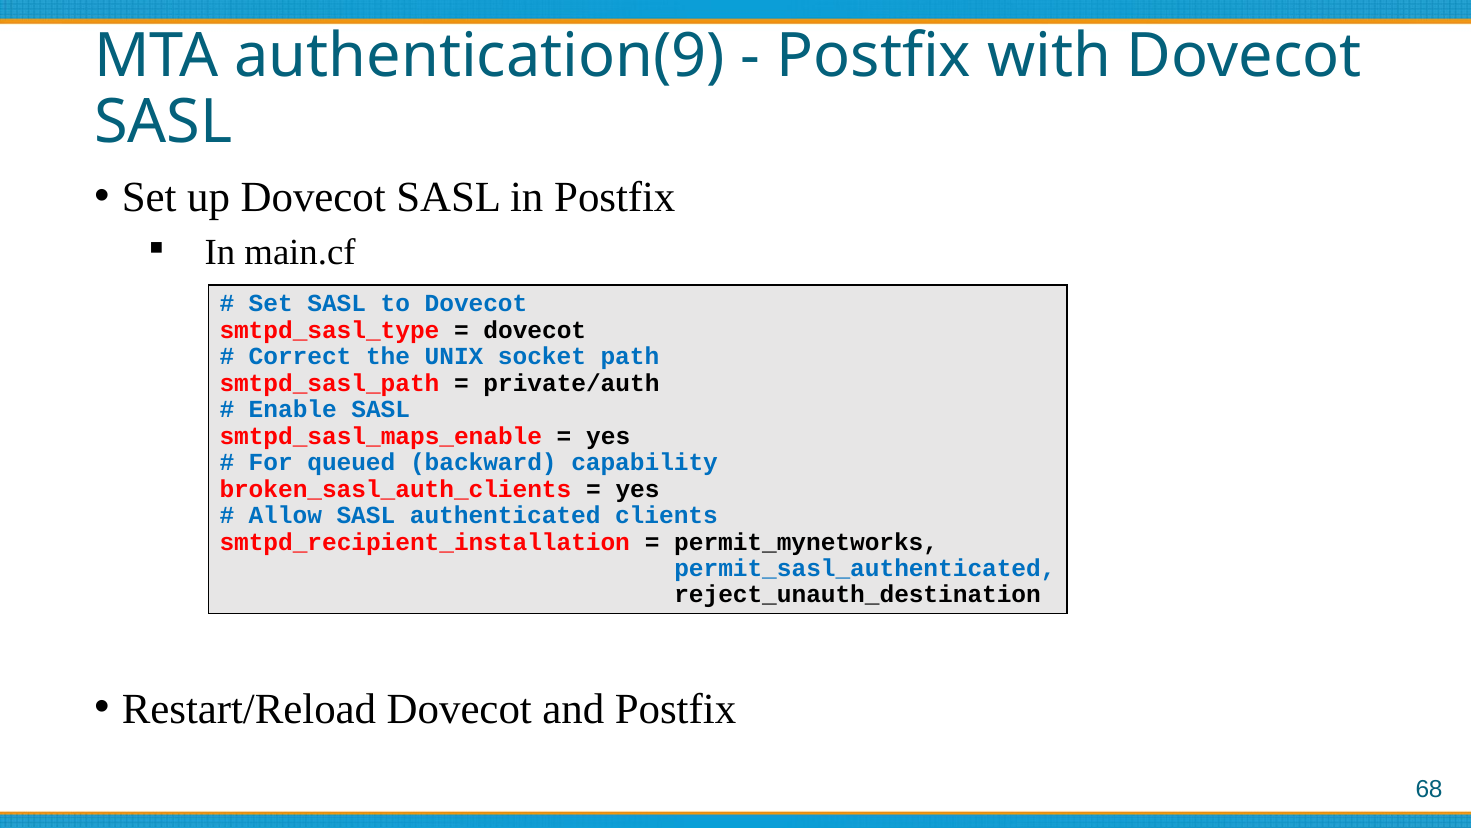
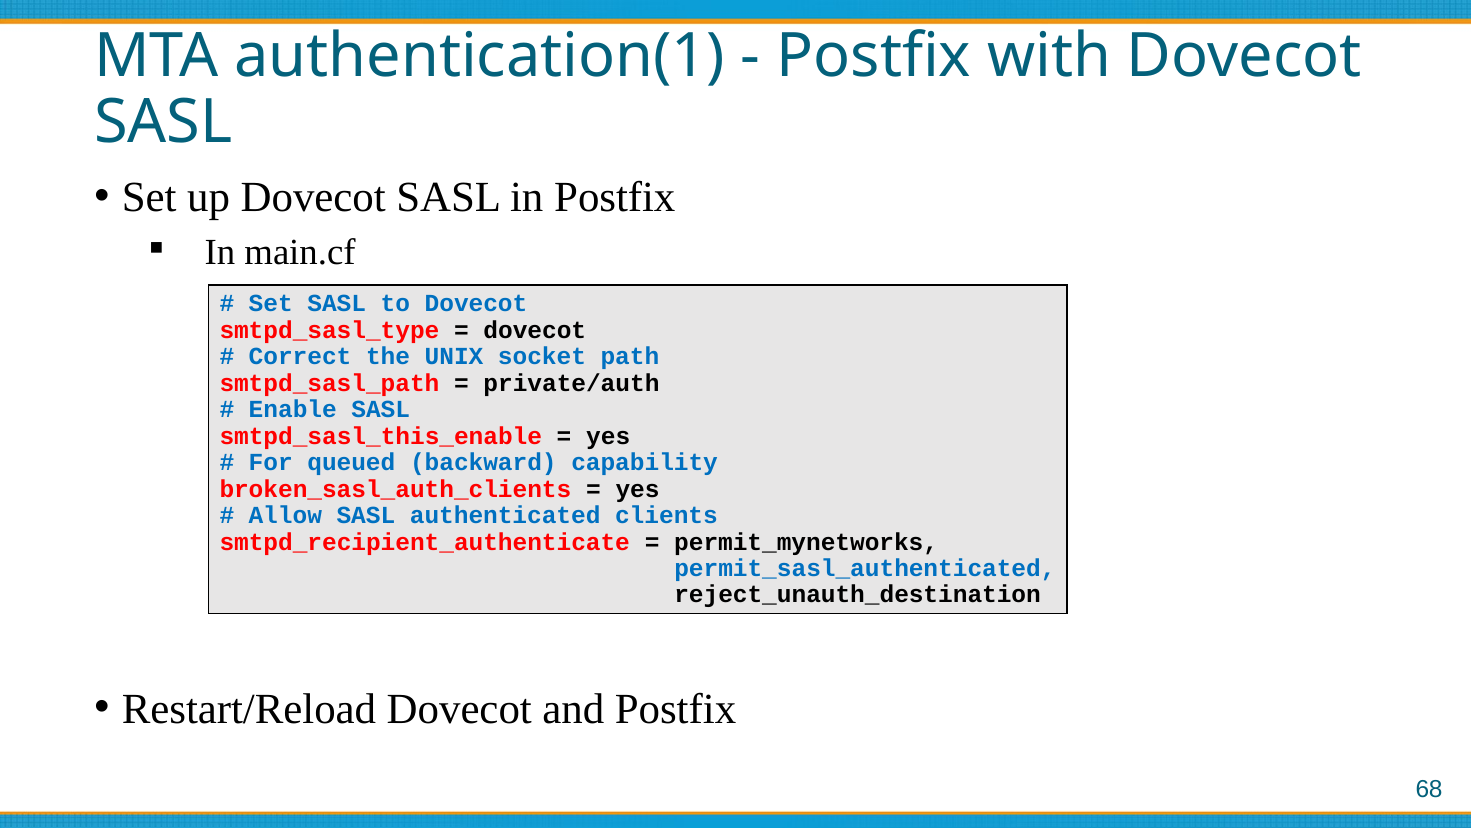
authentication(9: authentication(9 -> authentication(1 (480, 56)
smtpd_sasl_maps_enable: smtpd_sasl_maps_enable -> smtpd_sasl_this_enable (381, 436)
smtpd_recipient_installation: smtpd_recipient_installation -> smtpd_recipient_authenticate (425, 542)
